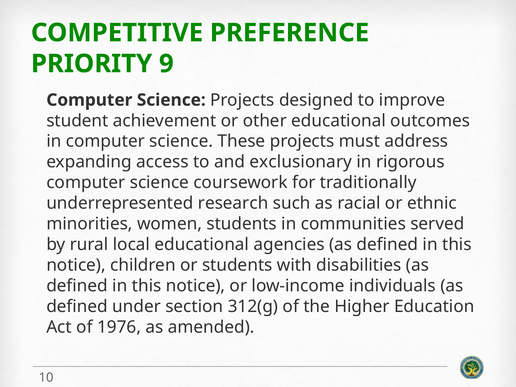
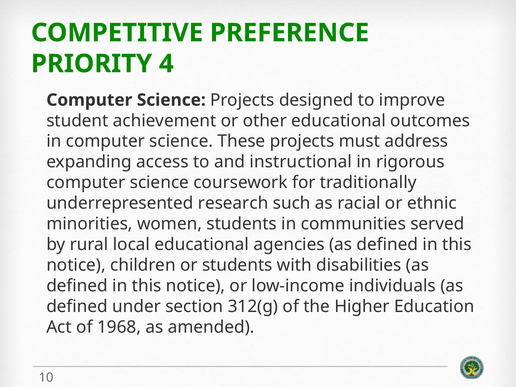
9: 9 -> 4 (166, 64)
exclusionary: exclusionary -> instructional (301, 162)
1976: 1976 -> 1968 (119, 327)
